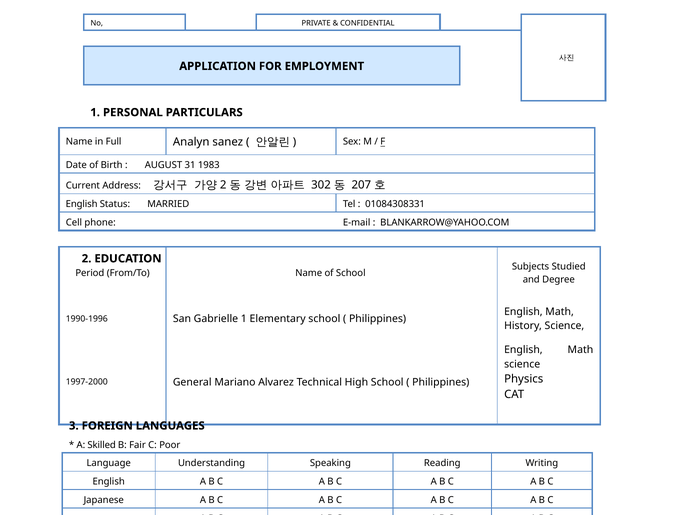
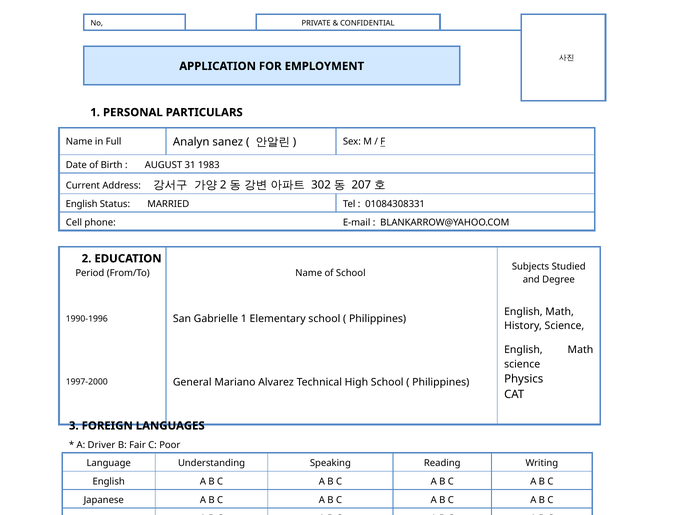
Skilled: Skilled -> Driver (102, 445)
